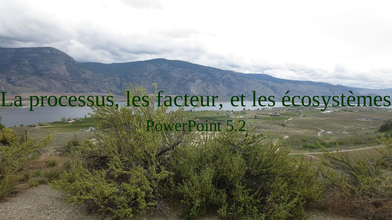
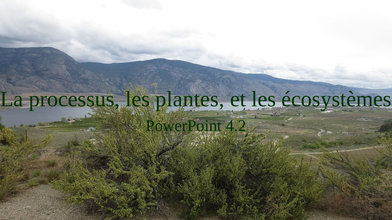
facteur: facteur -> plantes (190, 99)
5.2: 5.2 -> 4.2 (236, 126)
